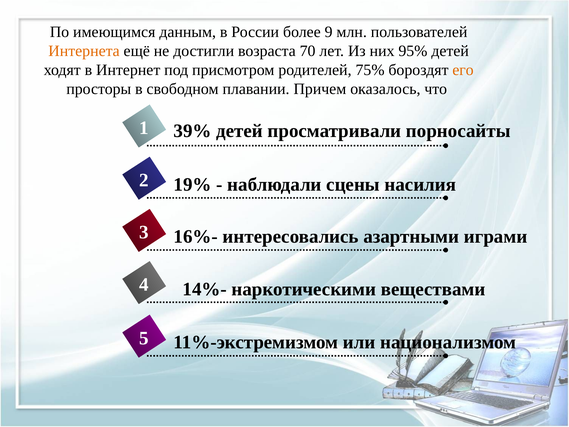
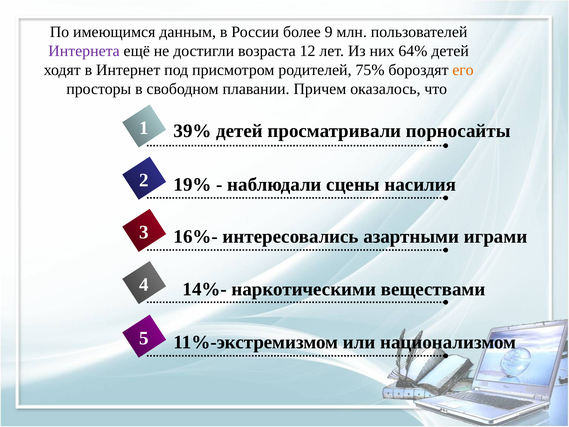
Интернета colour: orange -> purple (84, 51)
70: 70 -> 12 (308, 51)
95%: 95% -> 64% (413, 51)
